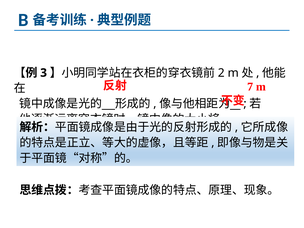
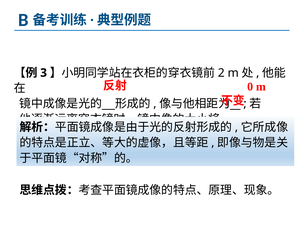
7: 7 -> 0 (250, 87)
